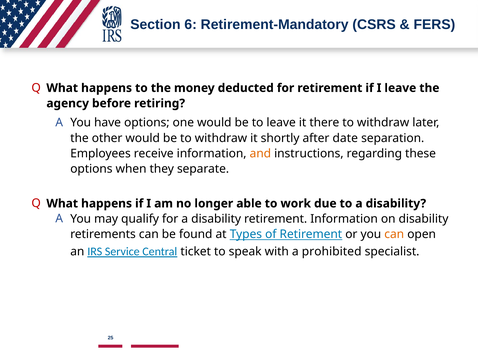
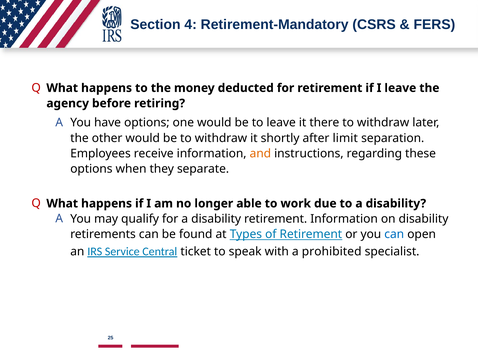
6: 6 -> 4 (191, 25)
date: date -> limit (345, 138)
can colour: orange -> blue (394, 234)
